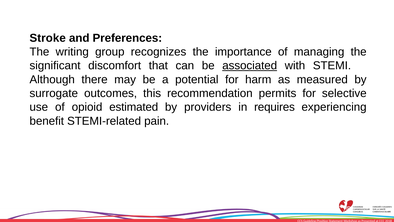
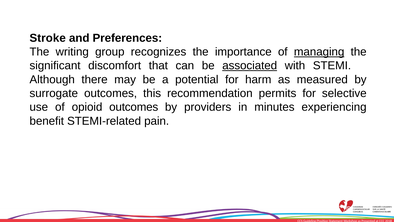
managing underline: none -> present (319, 52)
opioid estimated: estimated -> outcomes (134, 107)
requires: requires -> minutes (274, 107)
